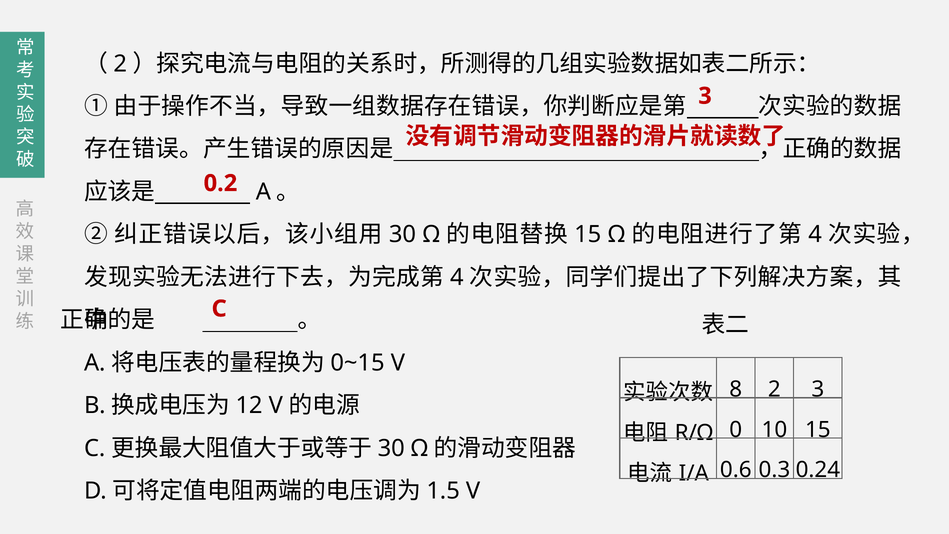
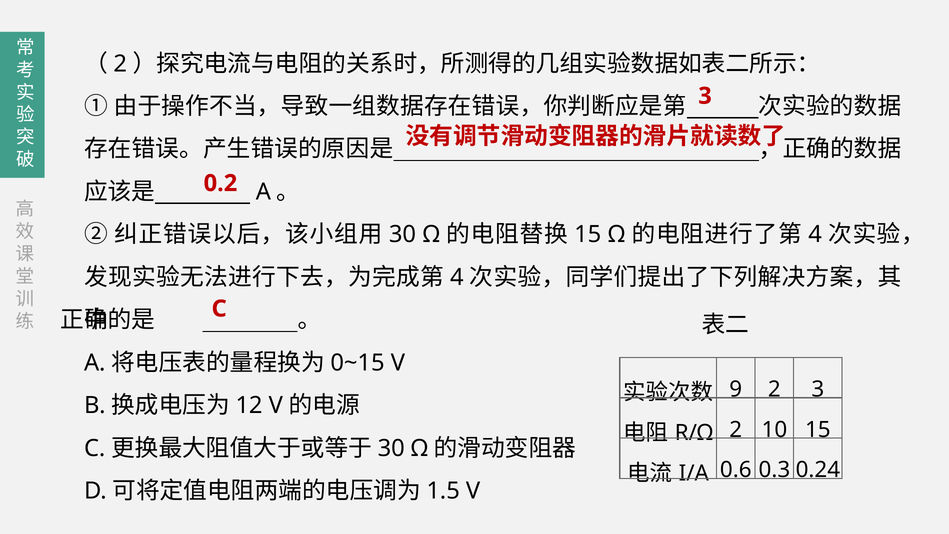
8: 8 -> 9 (736, 389)
0: 0 -> 2 (736, 430)
